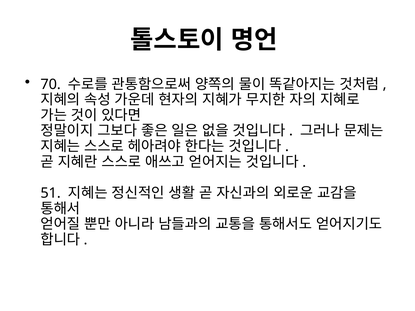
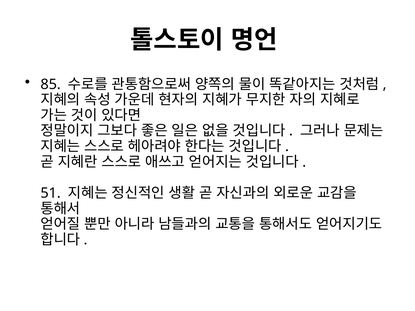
70: 70 -> 85 (51, 84)
